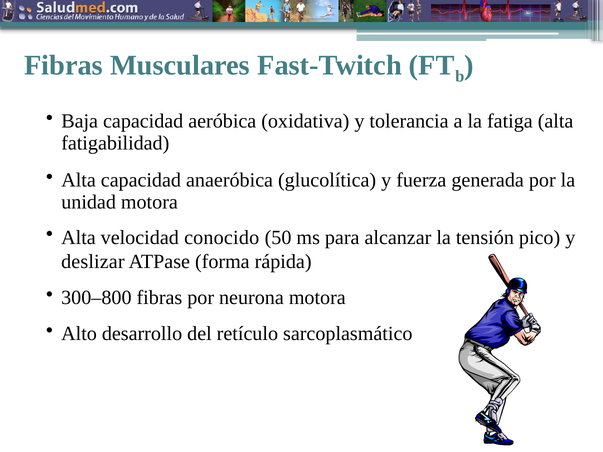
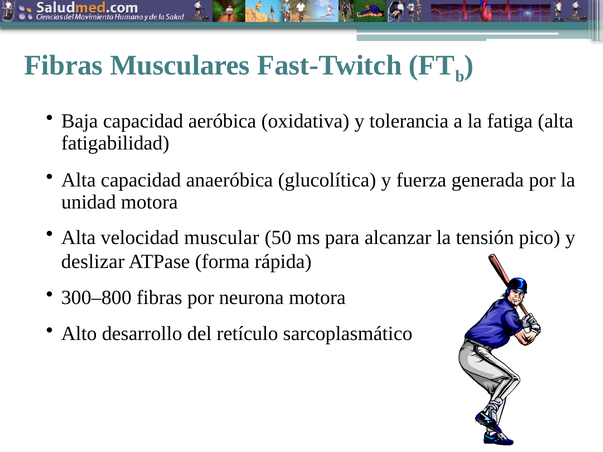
conocido: conocido -> muscular (222, 238)
